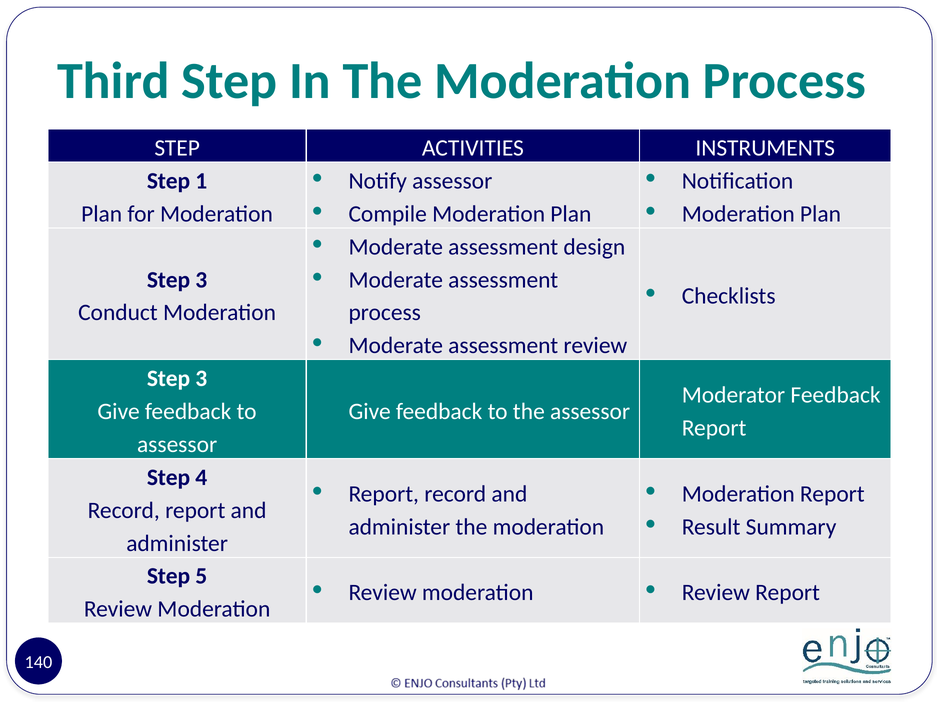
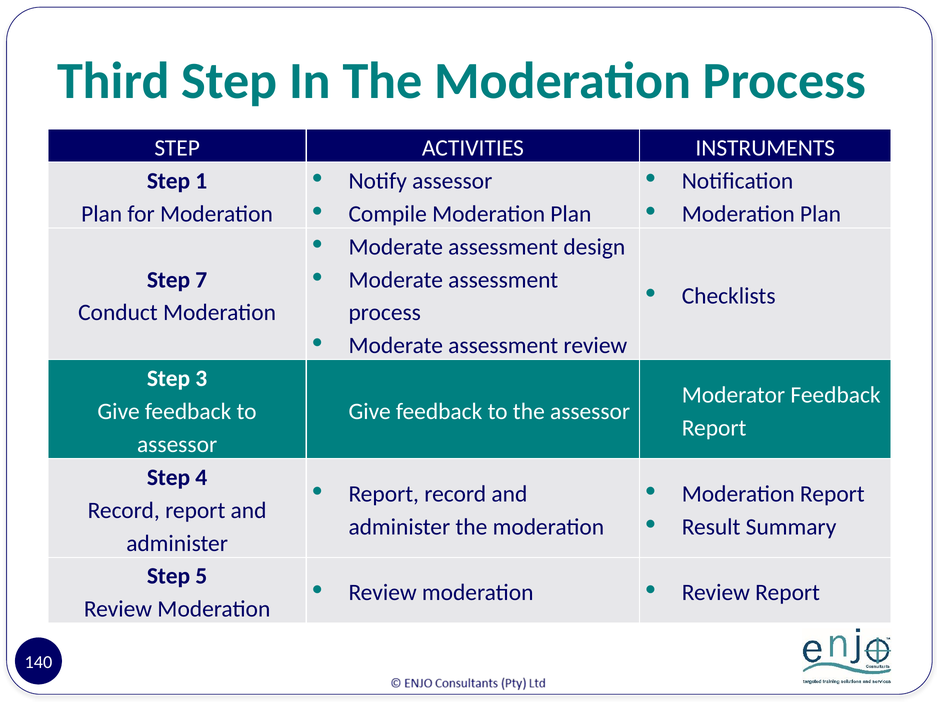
3: 3 -> 7 (201, 280)
